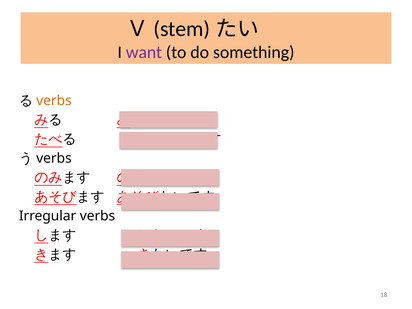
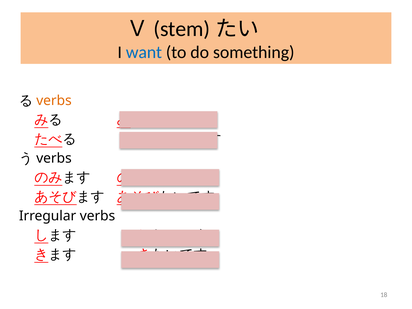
want colour: purple -> blue (144, 52)
